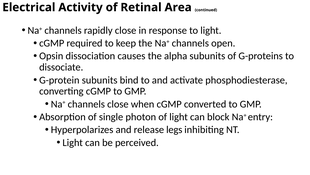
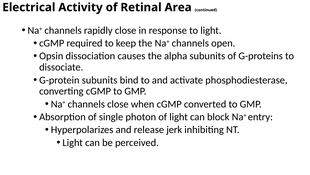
legs: legs -> jerk (174, 129)
